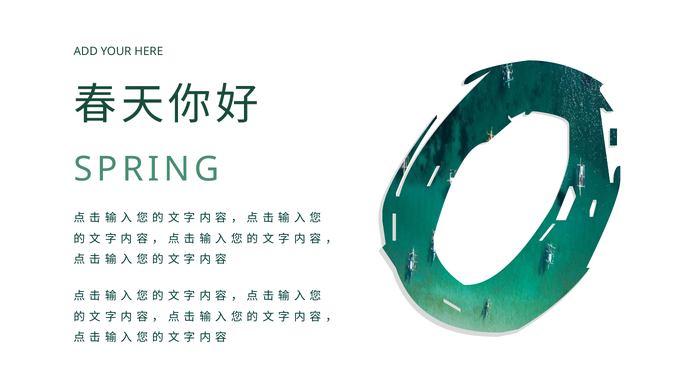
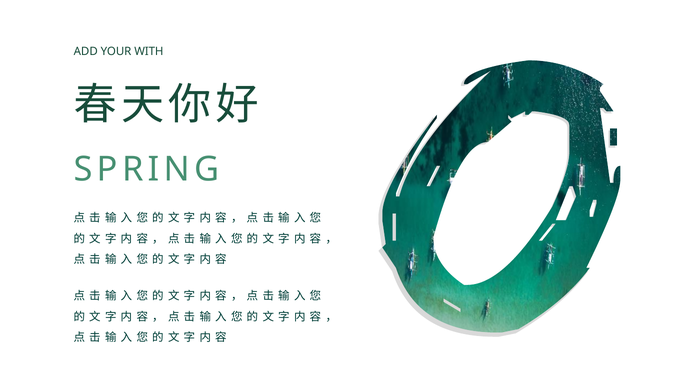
HERE: HERE -> WITH (149, 51)
